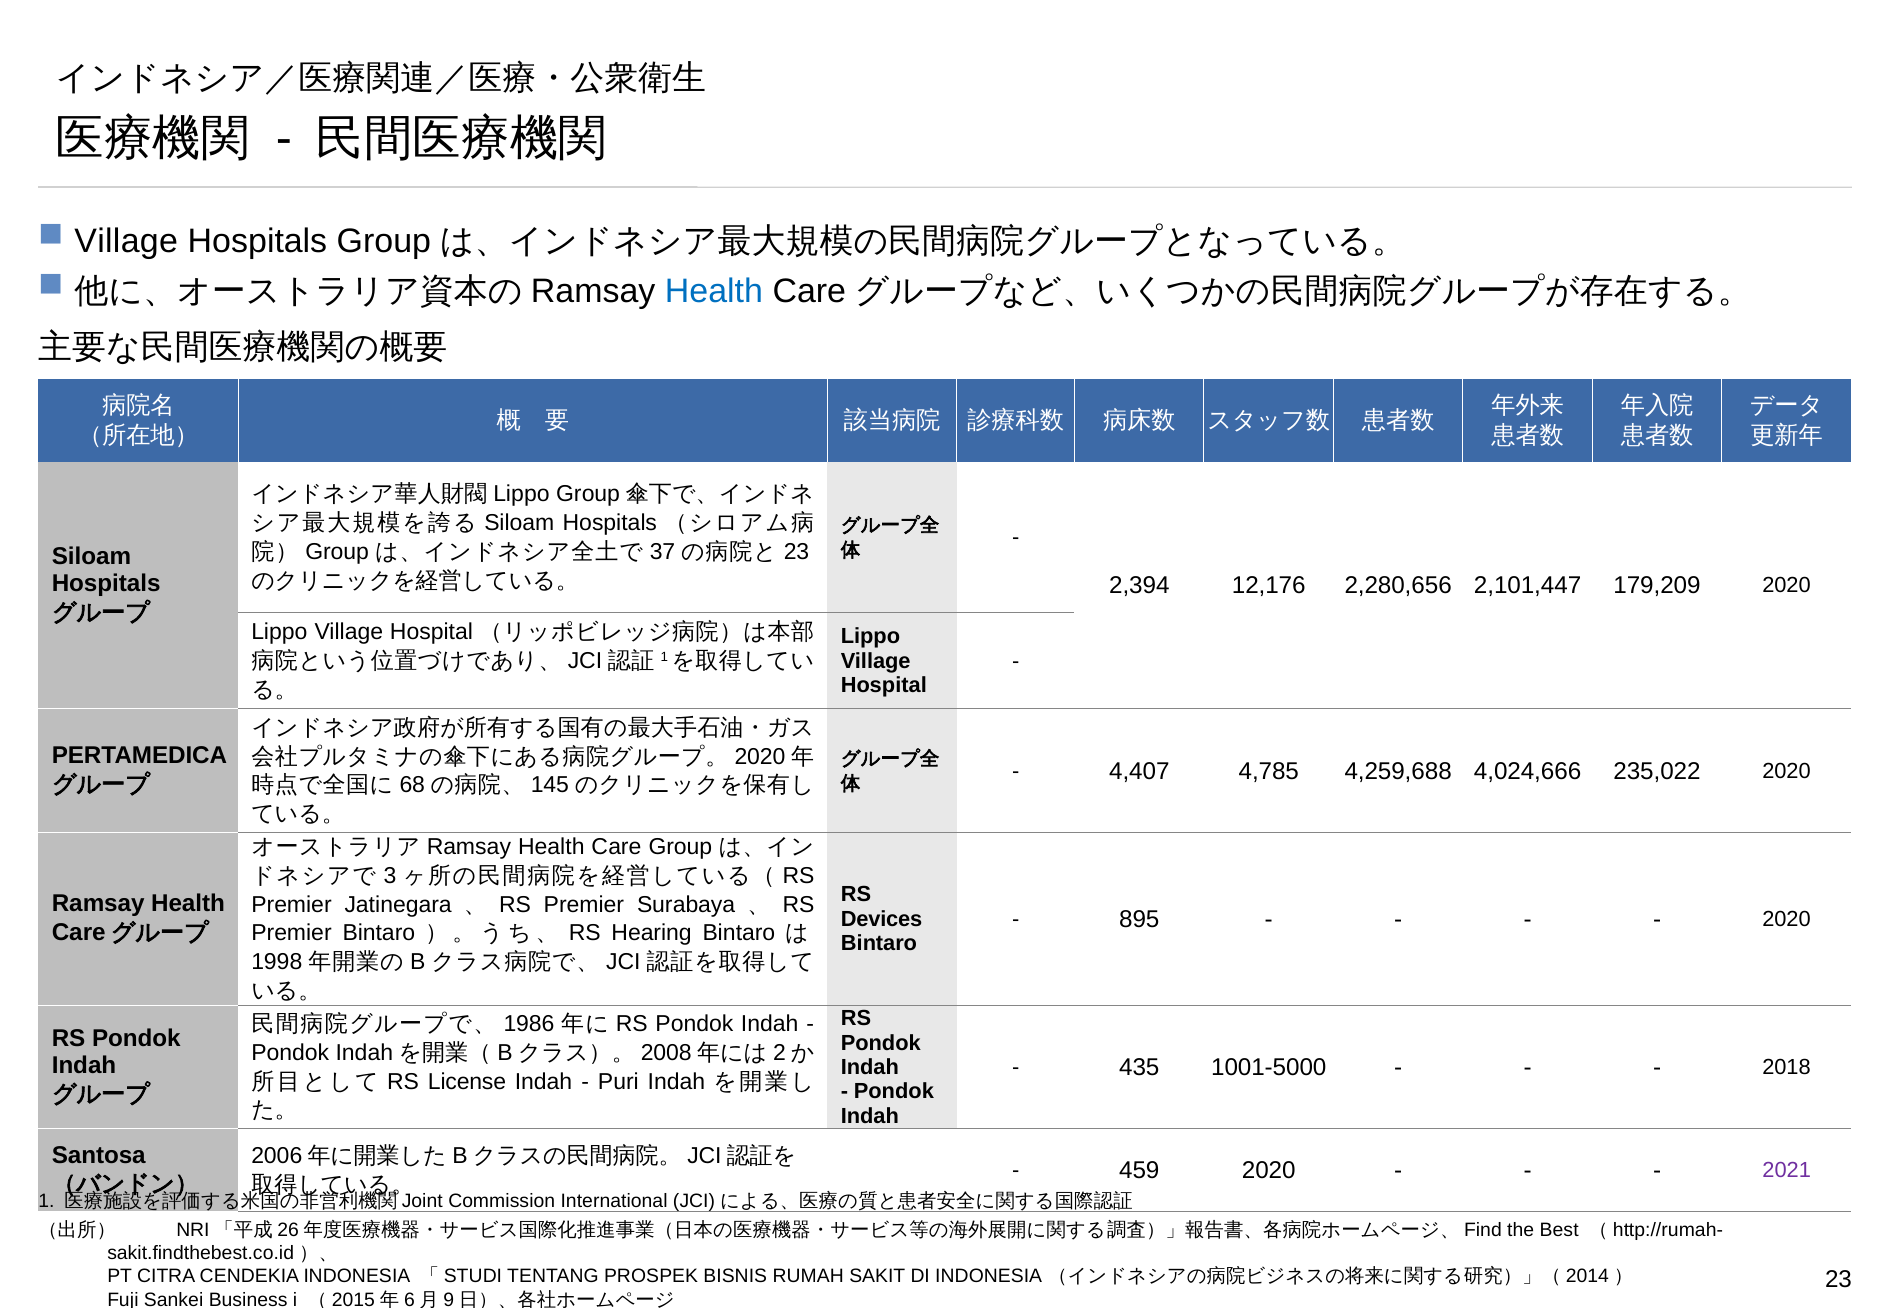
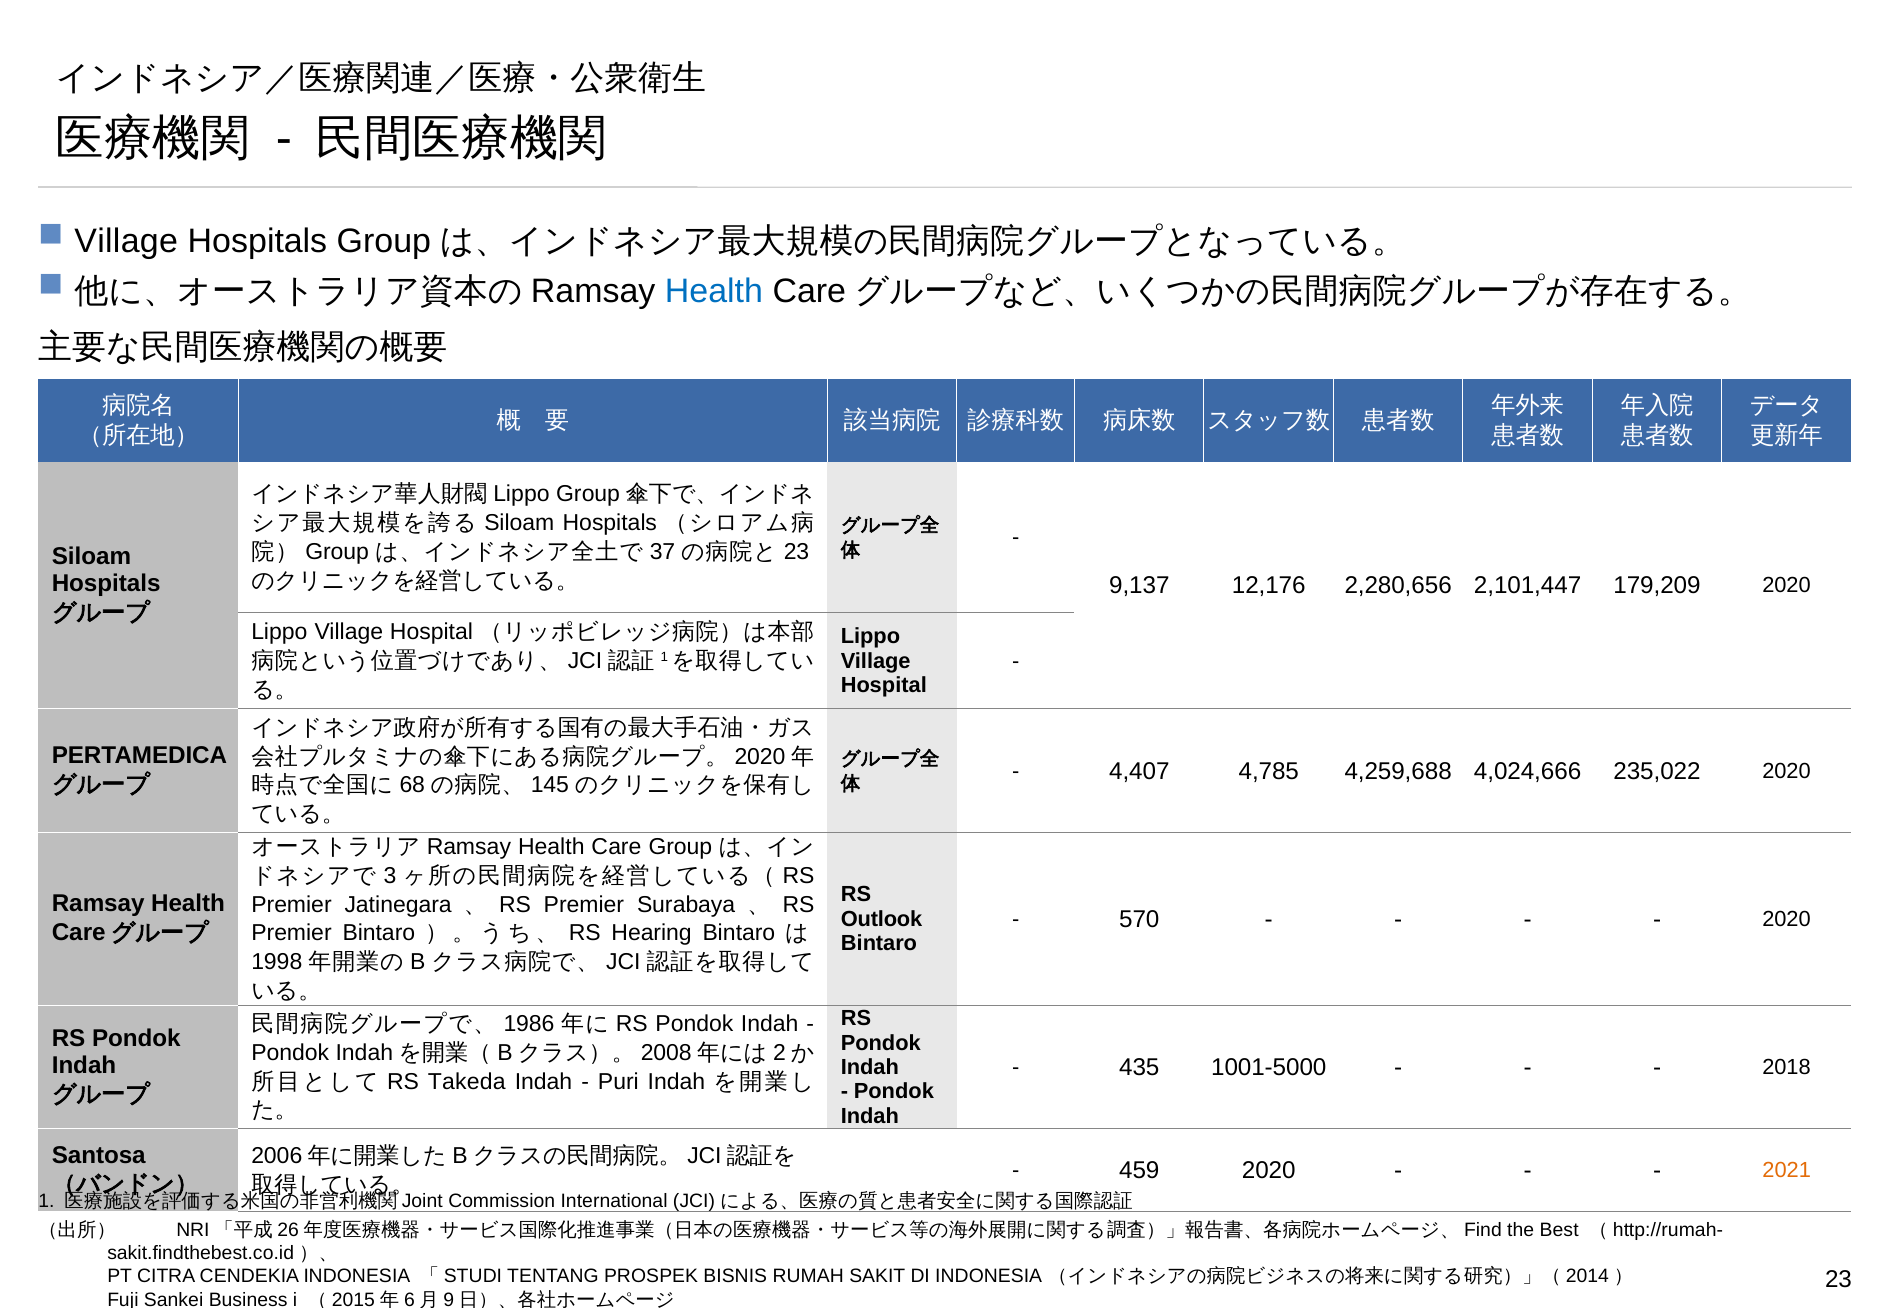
2,394: 2,394 -> 9,137 (1139, 586)
Devices: Devices -> Outlook (882, 919)
895: 895 -> 570 (1139, 919)
License: License -> Takeda (467, 1082)
2021 colour: purple -> orange (1787, 1171)
